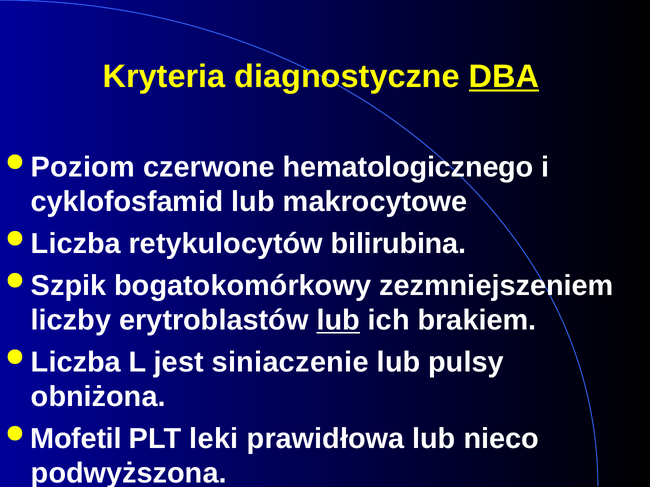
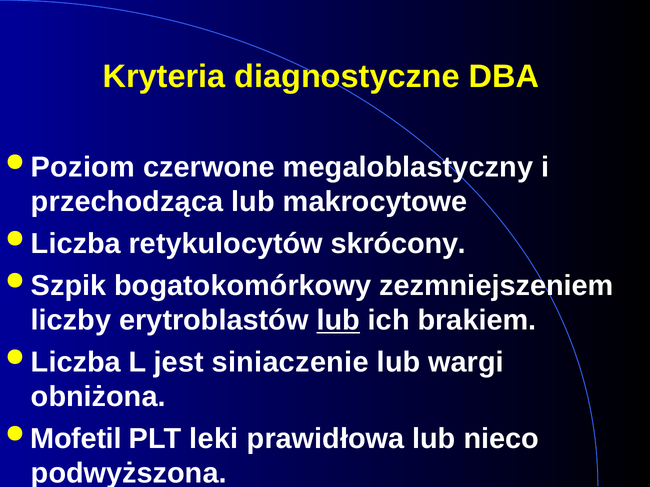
DBA underline: present -> none (504, 76)
hematologicznego: hematologicznego -> megaloblastyczny (408, 167)
cyklofosfamid: cyklofosfamid -> przechodząca (127, 202)
bilirubina: bilirubina -> skrócony (398, 244)
pulsy: pulsy -> wargi (466, 362)
